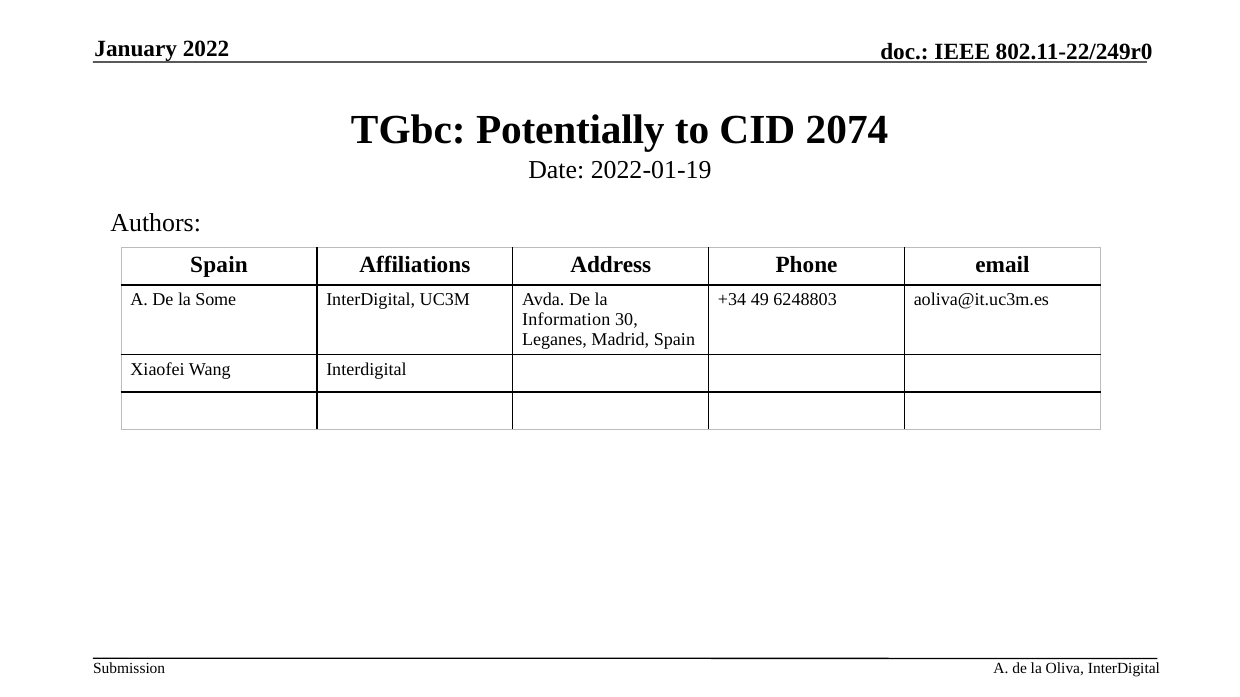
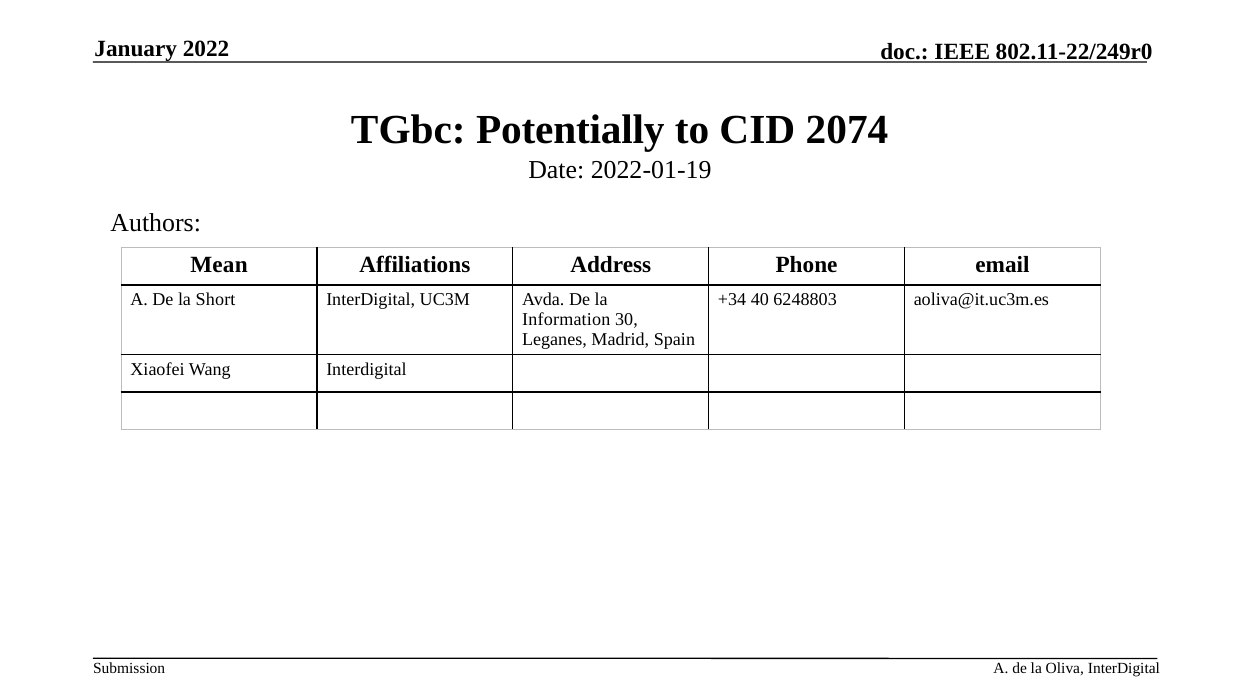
Spain: Spain -> Mean (219, 265)
Some: Some -> Short (216, 300)
49: 49 -> 40 (760, 300)
